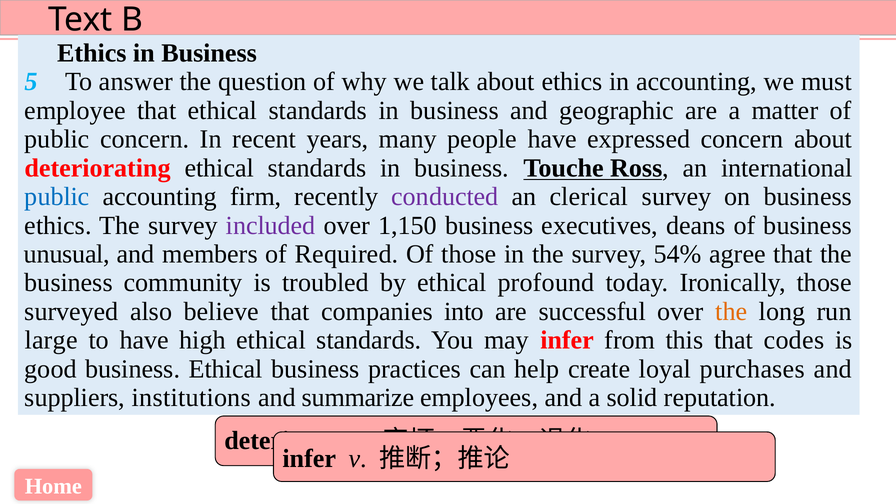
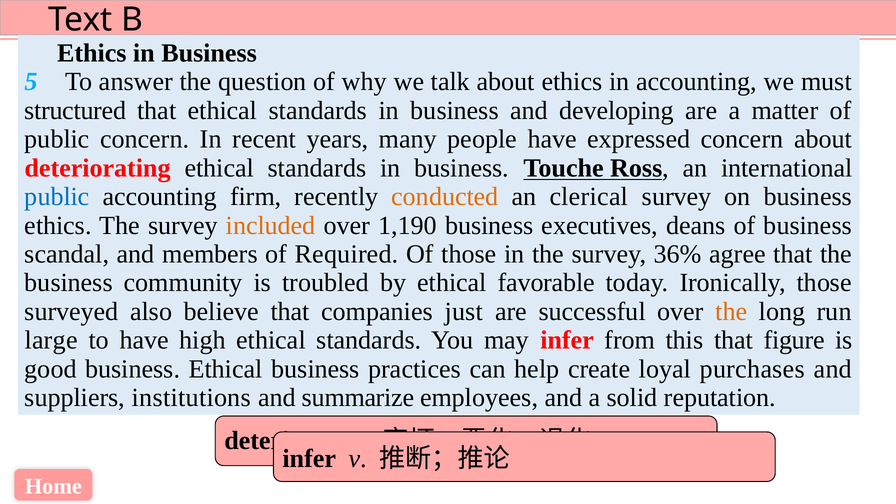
employee: employee -> structured (75, 111)
geographic: geographic -> developing (617, 111)
conducted colour: purple -> orange (445, 197)
included colour: purple -> orange (271, 225)
1,150: 1,150 -> 1,190 (408, 225)
unusual: unusual -> scandal (67, 254)
54%: 54% -> 36% (678, 254)
profound: profound -> favorable (546, 283)
into: into -> just (464, 311)
codes: codes -> figure (794, 340)
